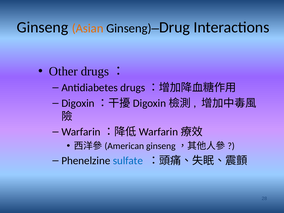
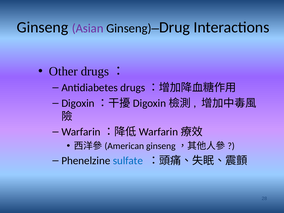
Asian colour: orange -> purple (88, 28)
